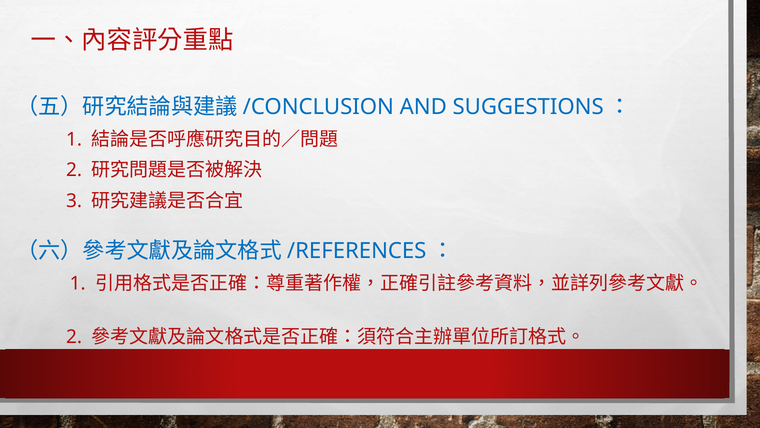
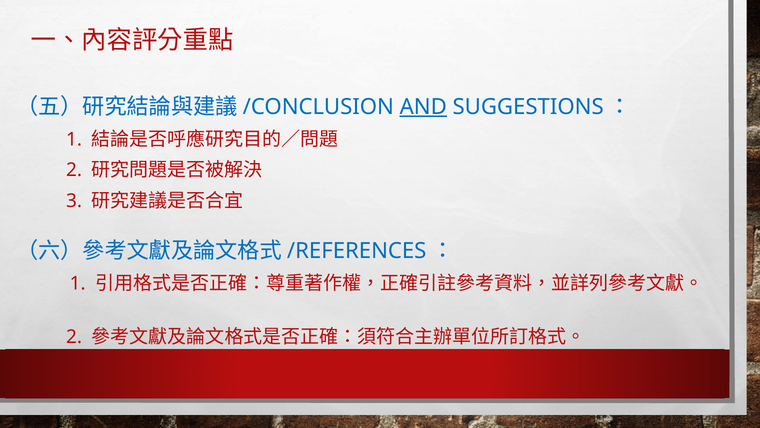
AND underline: none -> present (423, 107)
